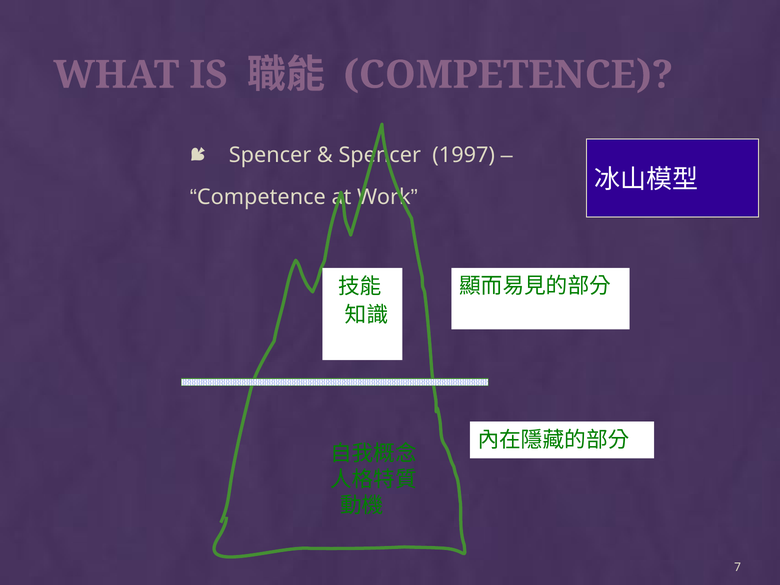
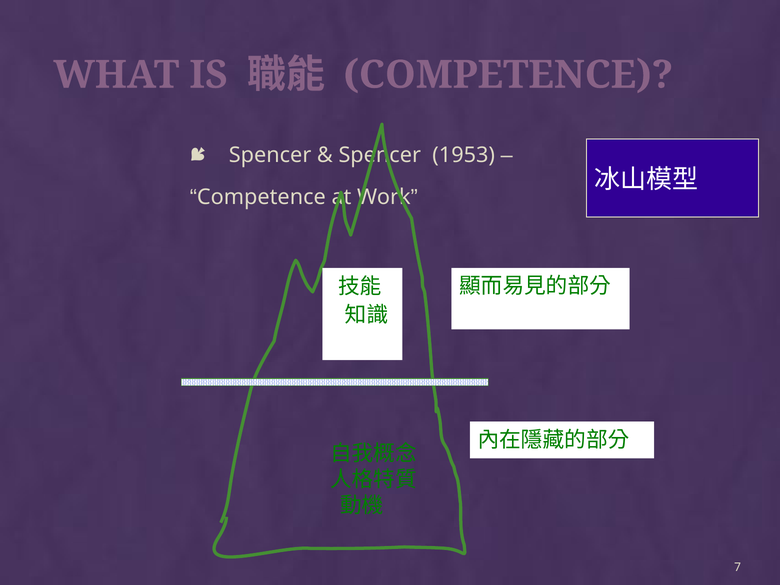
1997: 1997 -> 1953 (464, 155)
